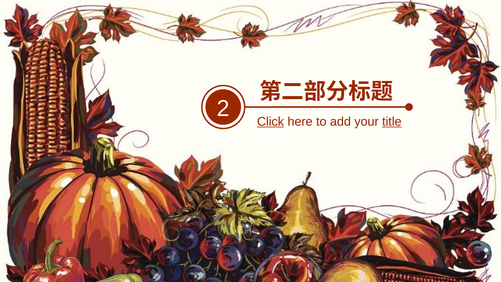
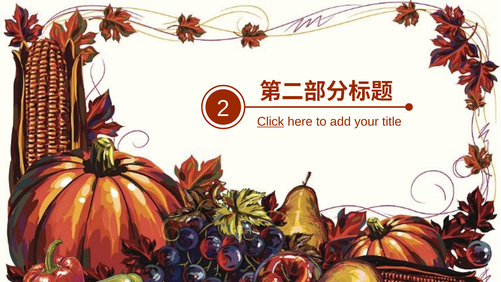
title underline: present -> none (392, 122)
